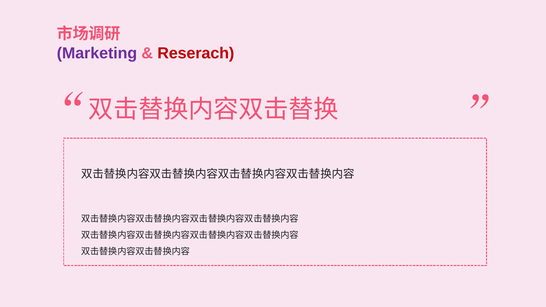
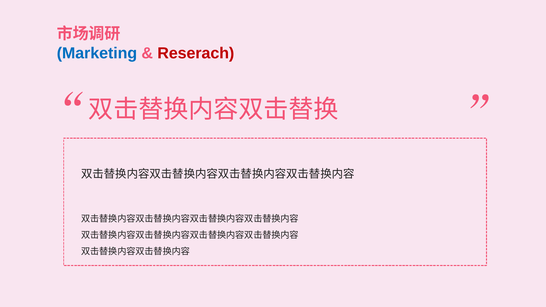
Marketing colour: purple -> blue (97, 53)
